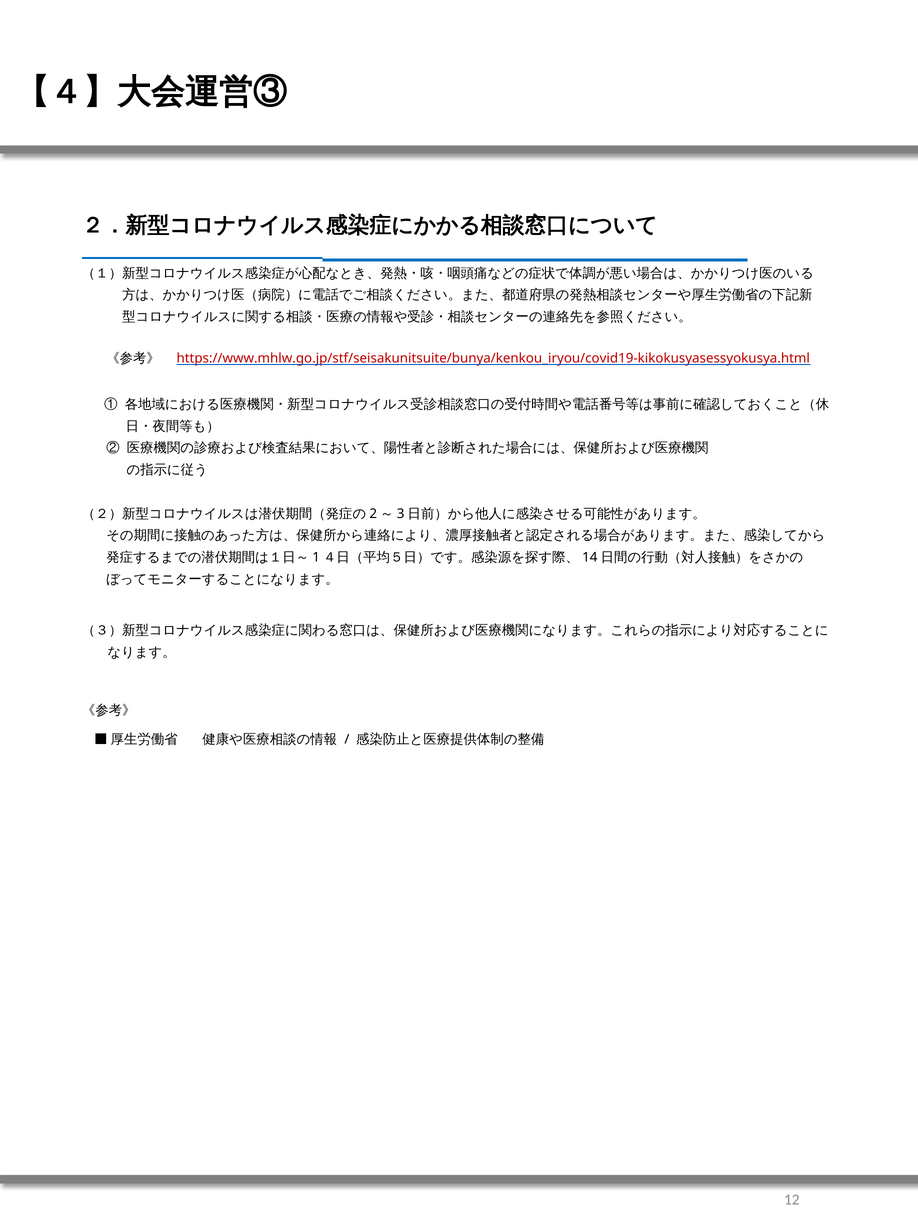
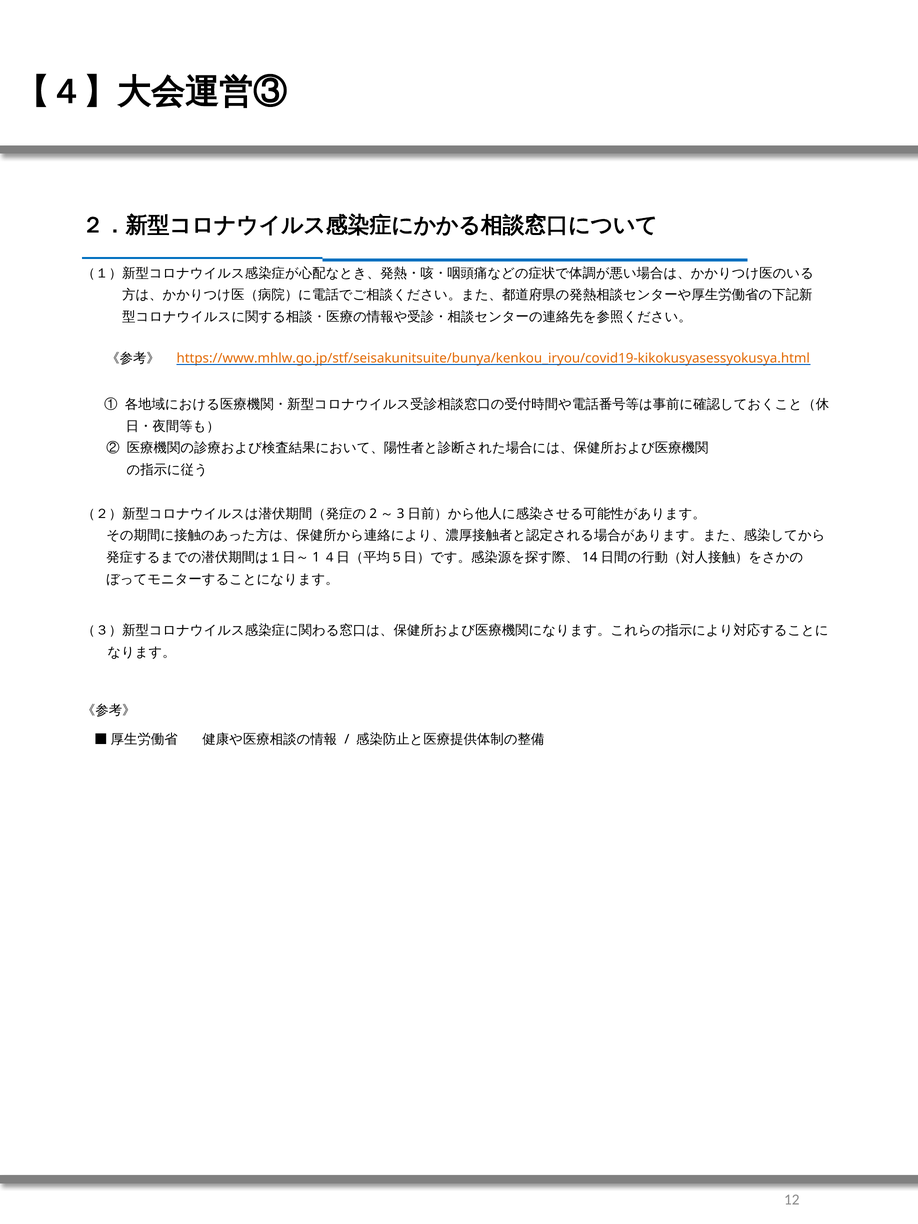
https://www.mhlw.go.jp/stf/seisakunitsuite/bunya/kenkou_iryou/covid19-kikokusyasessyokusya.html colour: red -> orange (493, 358)
